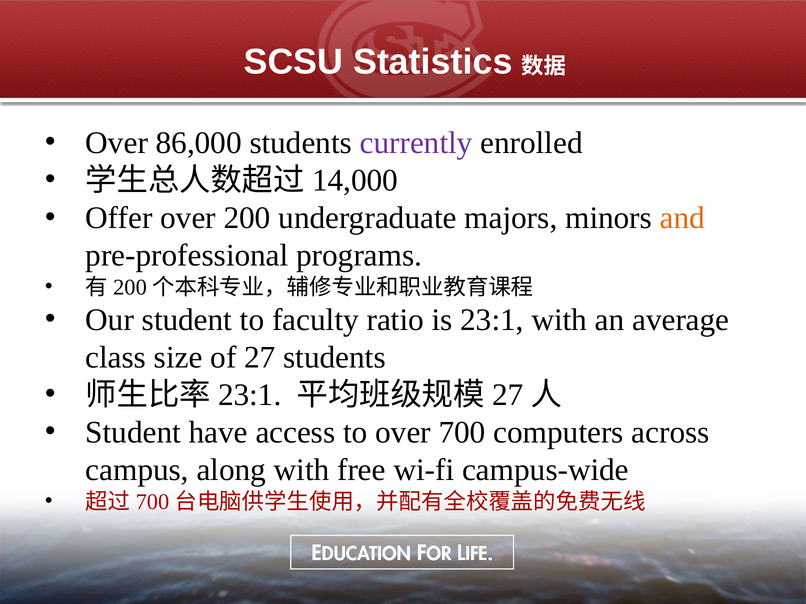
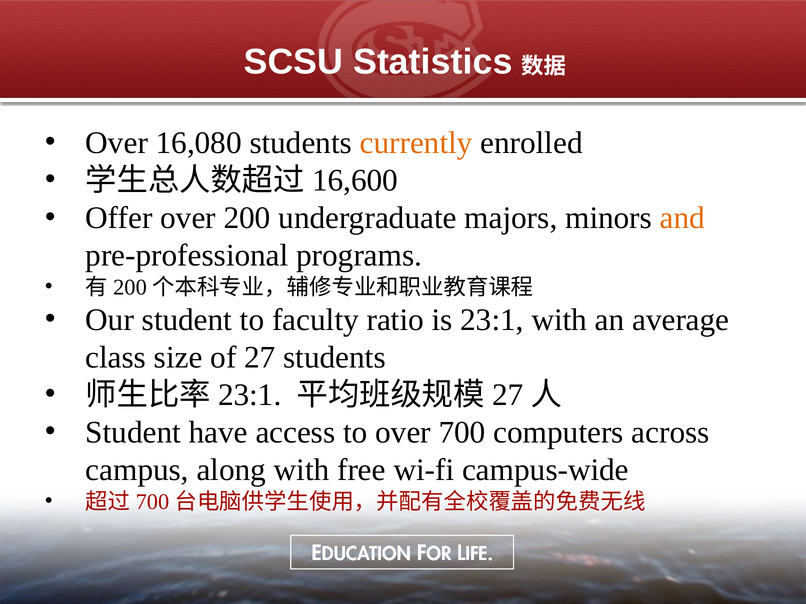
86,000: 86,000 -> 16,080 (199, 143)
currently colour: purple -> orange (416, 143)
14,000: 14,000 -> 16,600 (355, 181)
